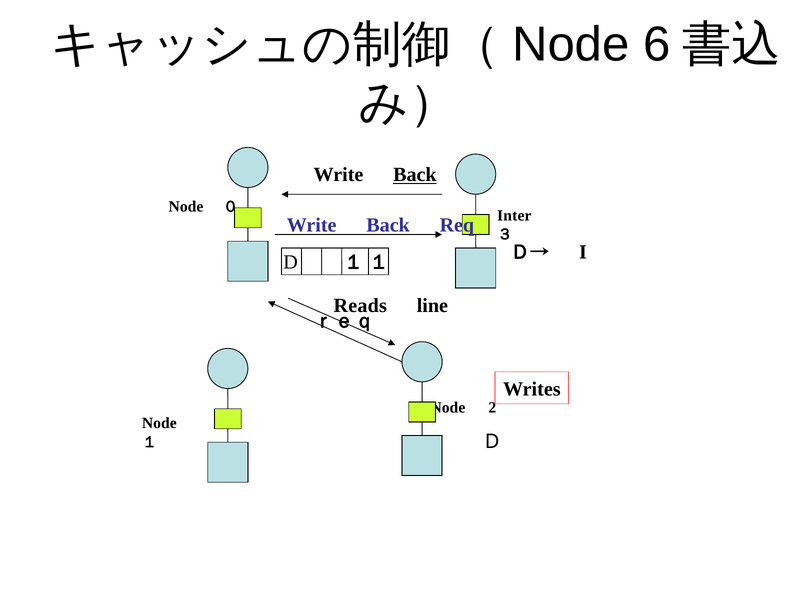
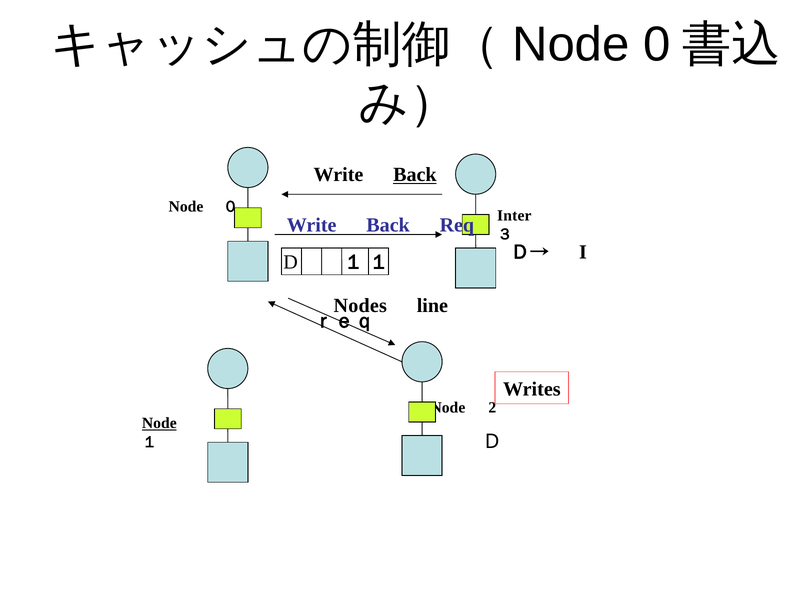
6: 6 -> 0 (657, 44)
Reads: Reads -> Nodes (360, 306)
Node underline: none -> present (159, 423)
